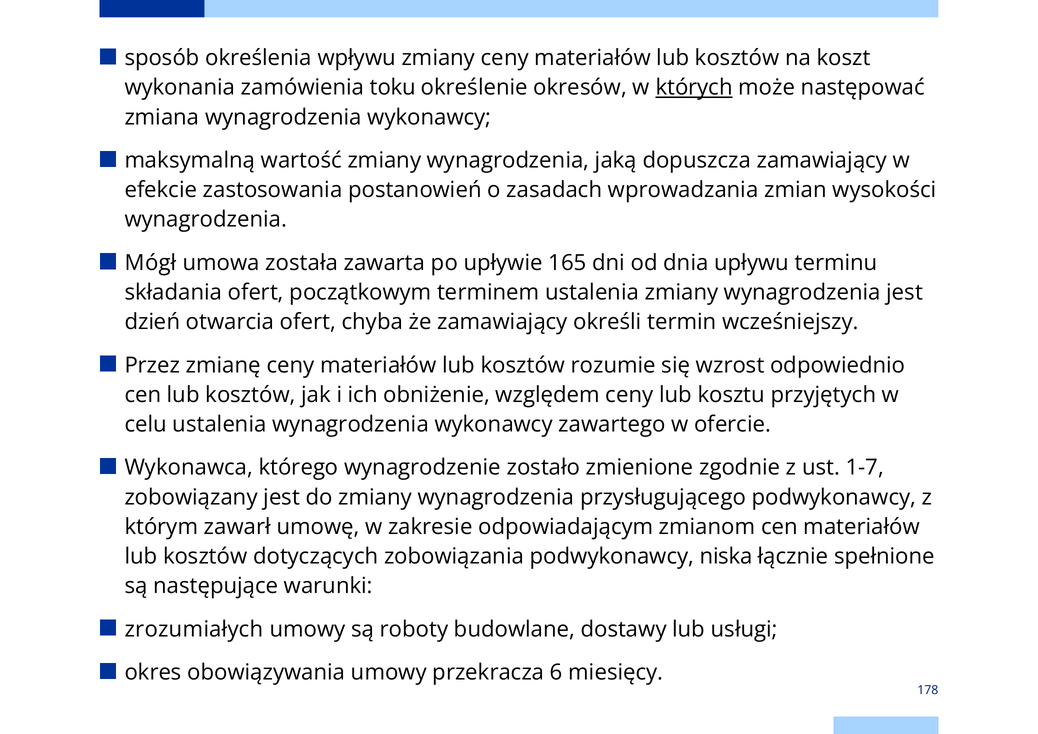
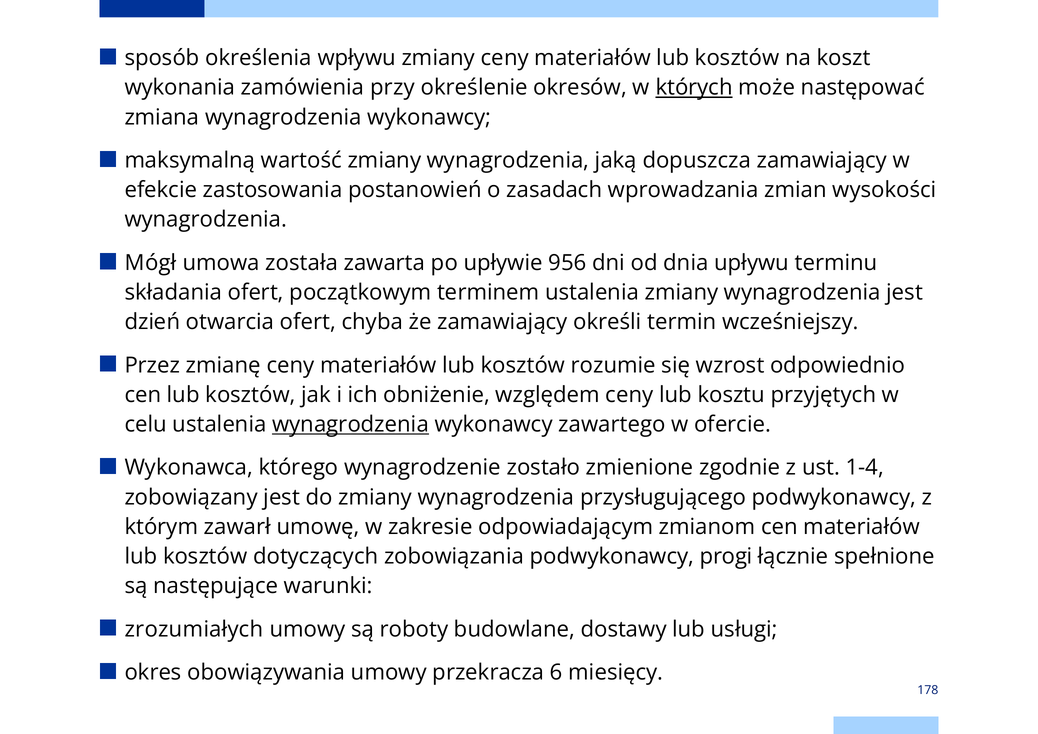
toku: toku -> przy (393, 88)
165: 165 -> 956 (567, 263)
wynagrodzenia underline: none -> present (351, 424)
1-7: 1-7 -> 1-4 (865, 468)
niska: niska -> progi (726, 556)
